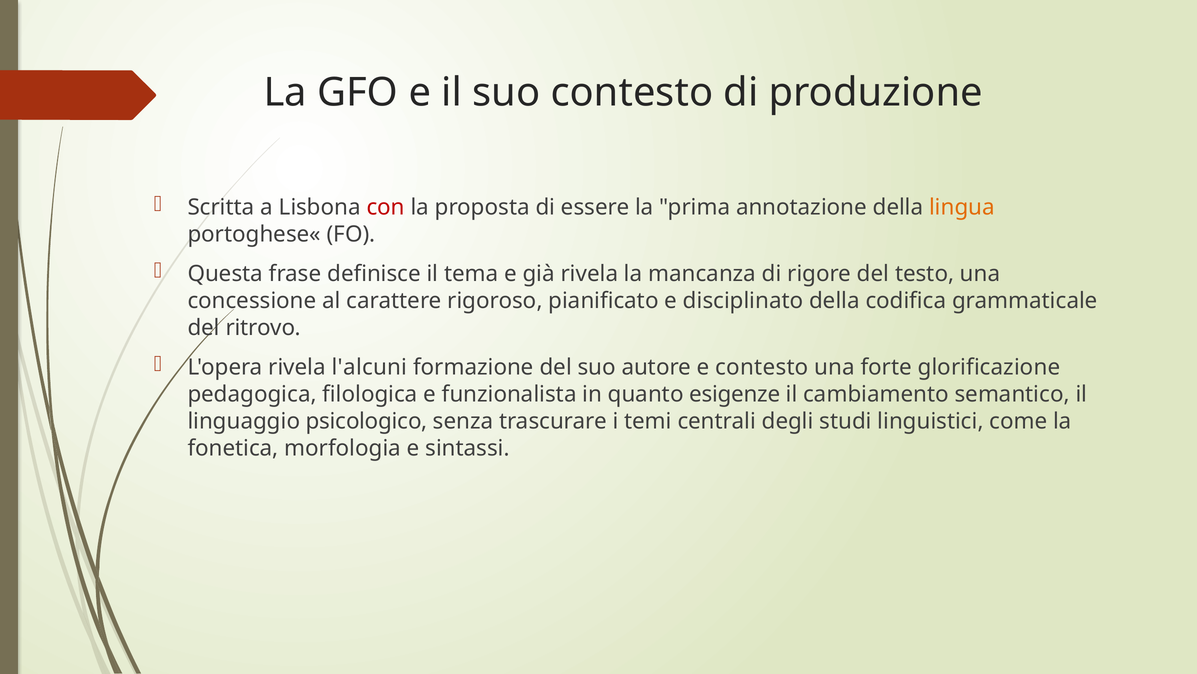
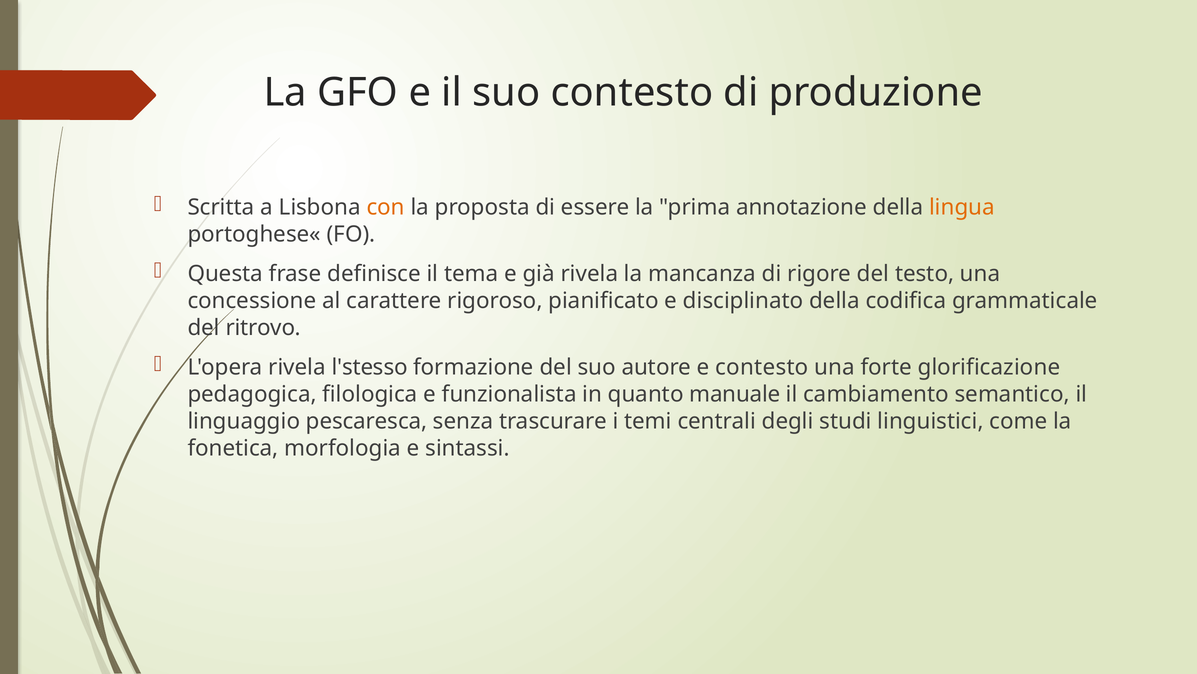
con colour: red -> orange (386, 207)
l'alcuni: l'alcuni -> l'stesso (370, 367)
esigenze: esigenze -> manuale (735, 394)
psicologico: psicologico -> pescaresca (367, 421)
